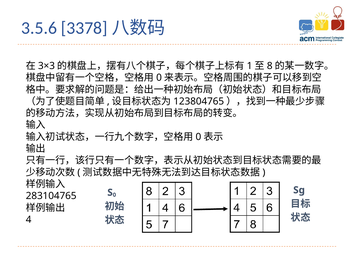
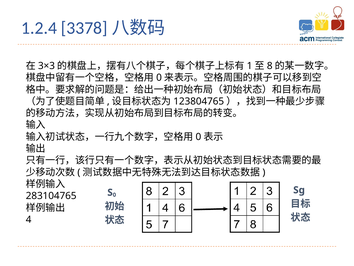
3.5.6: 3.5.6 -> 1.2.4 (39, 28)
